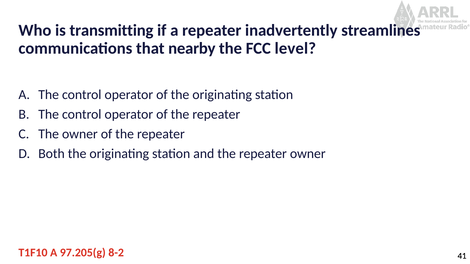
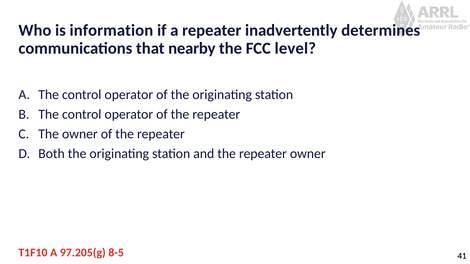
transmitting: transmitting -> information (111, 31)
streamlines: streamlines -> determines (381, 31)
8-2: 8-2 -> 8-5 (116, 253)
